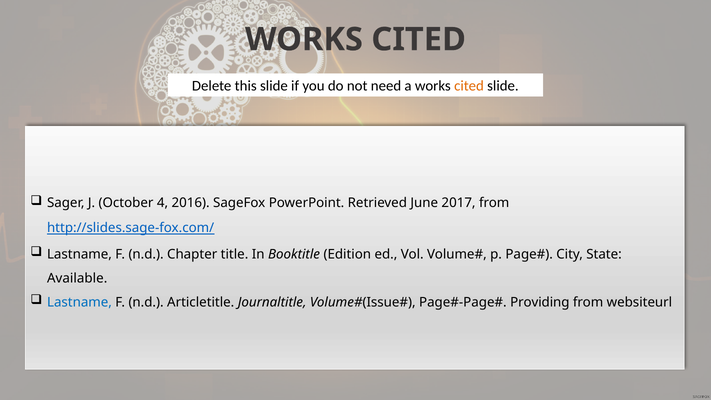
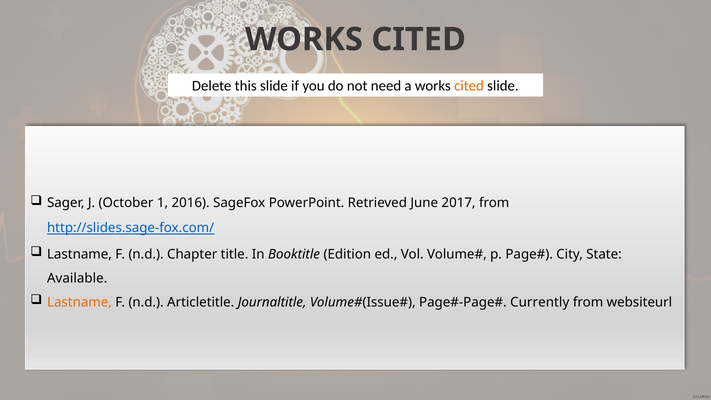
4: 4 -> 1 (163, 203)
Lastname colour: blue -> orange (79, 302)
Providing: Providing -> Currently (540, 302)
